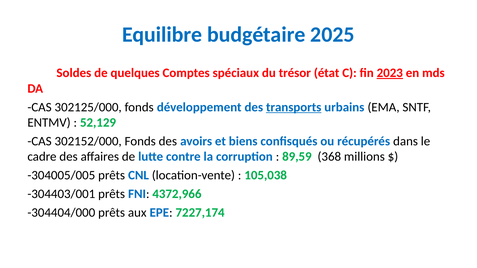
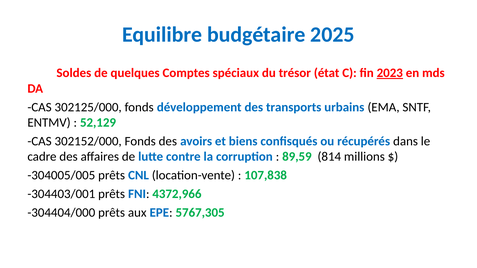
transports underline: present -> none (294, 107)
368: 368 -> 814 (329, 157)
105,038: 105,038 -> 107,838 (266, 176)
7227,174: 7227,174 -> 5767,305 (200, 213)
